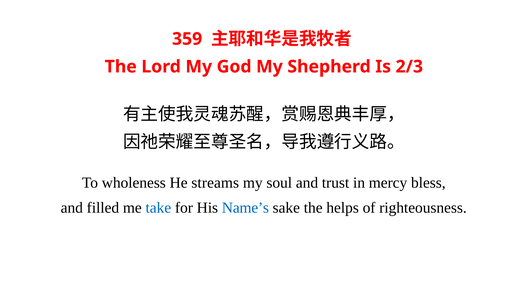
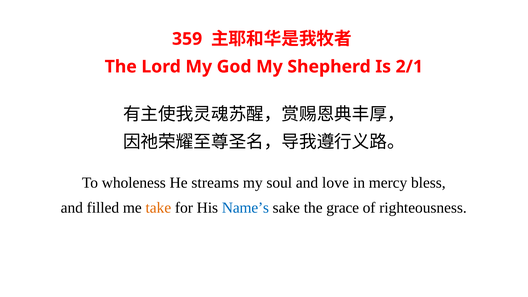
2/3: 2/3 -> 2/1 (409, 67)
trust: trust -> love (335, 183)
take colour: blue -> orange (158, 208)
helps: helps -> grace (343, 208)
